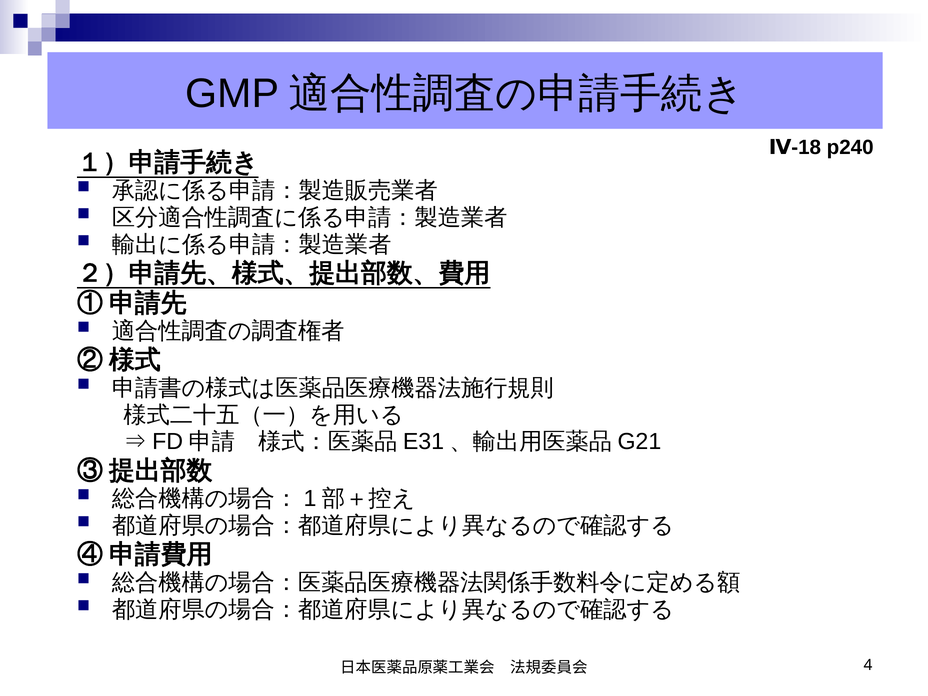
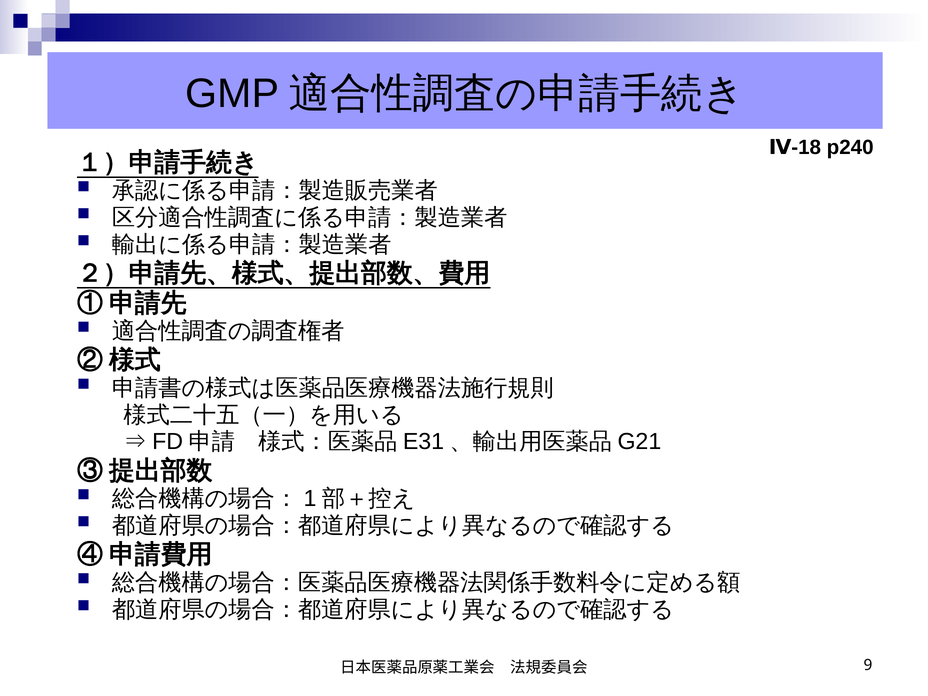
4: 4 -> 9 (868, 665)
